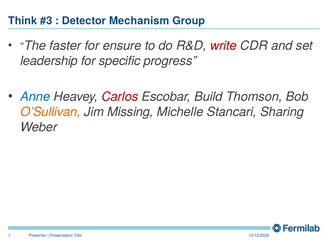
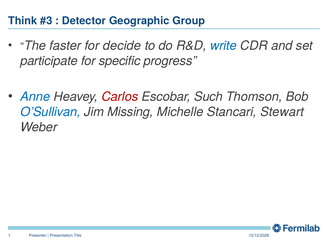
Mechanism: Mechanism -> Geographic (139, 21)
ensure: ensure -> decide (122, 46)
write colour: red -> blue (223, 46)
leadership: leadership -> participate (49, 61)
Build: Build -> Such (208, 97)
O’Sullivan colour: orange -> blue (51, 112)
Sharing: Sharing -> Stewart (282, 112)
